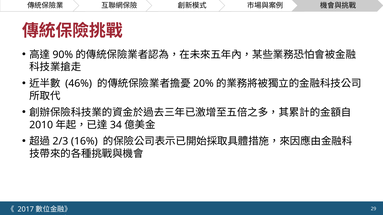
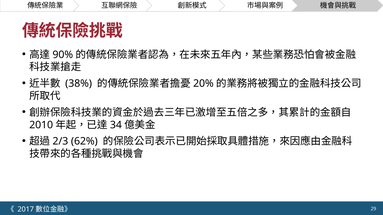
46%: 46% -> 38% (79, 84)
16%: 16% -> 62% (84, 142)
